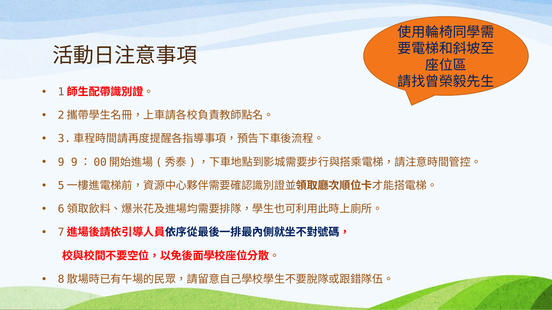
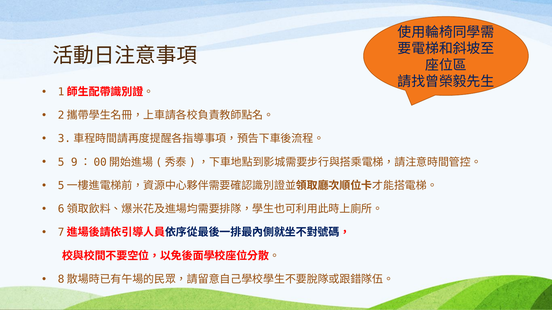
9: 9 -> 5 (61, 162)
